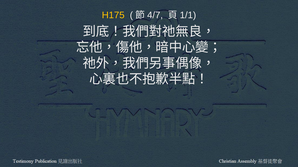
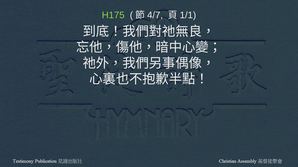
H175 colour: yellow -> light green (113, 15)
